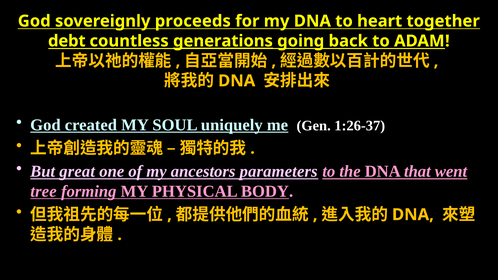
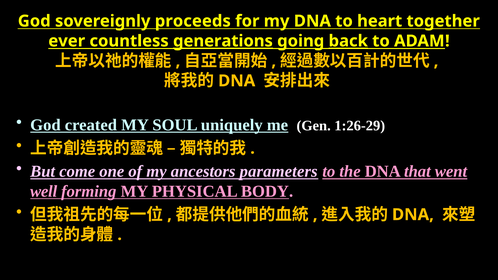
debt: debt -> ever (67, 41)
back underline: none -> present (348, 41)
1:26-37: 1:26-37 -> 1:26-29 (360, 126)
great: great -> come (77, 172)
tree: tree -> well (44, 191)
